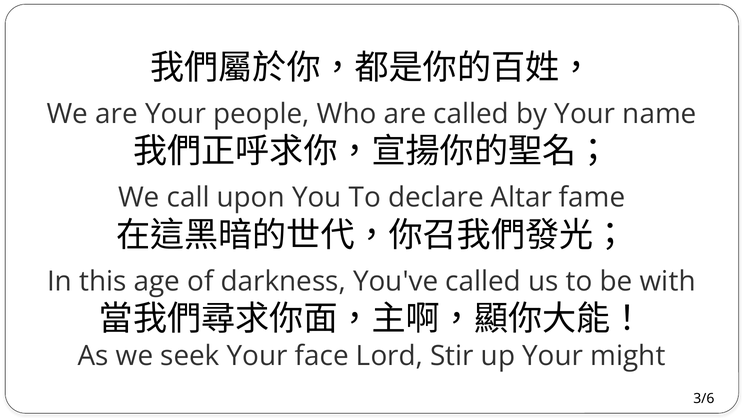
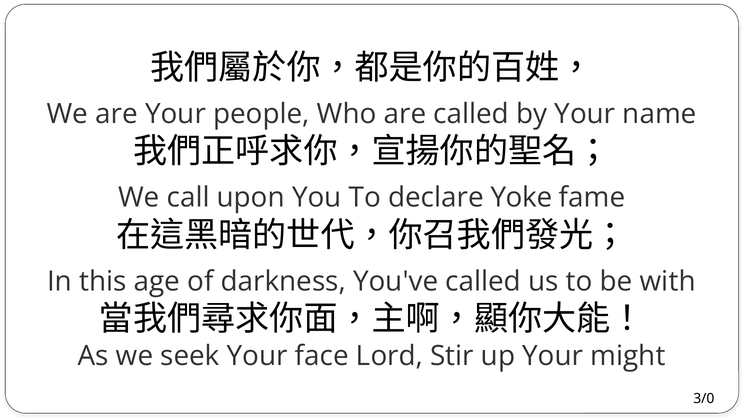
Altar: Altar -> Yoke (521, 197)
3/6: 3/6 -> 3/0 (704, 398)
